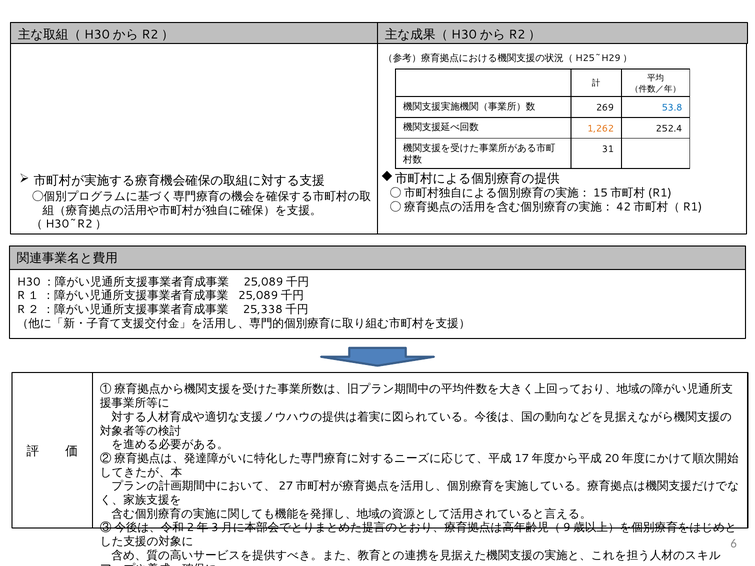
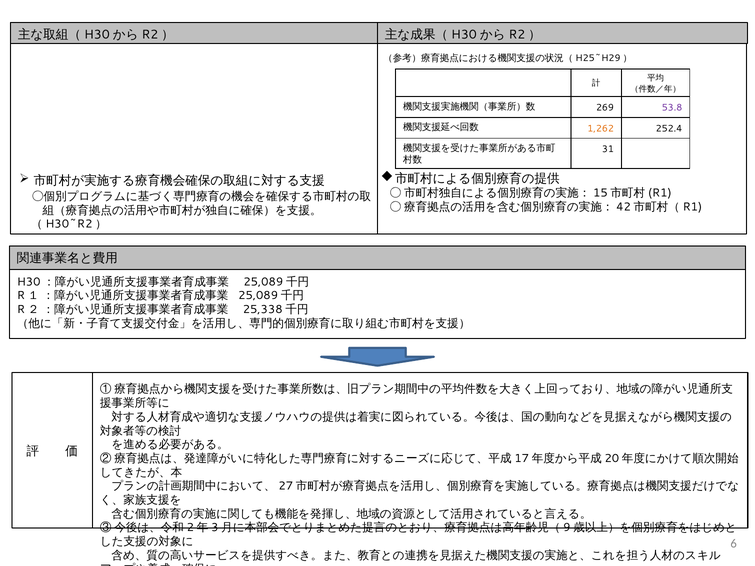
53.8 colour: blue -> purple (672, 108)
